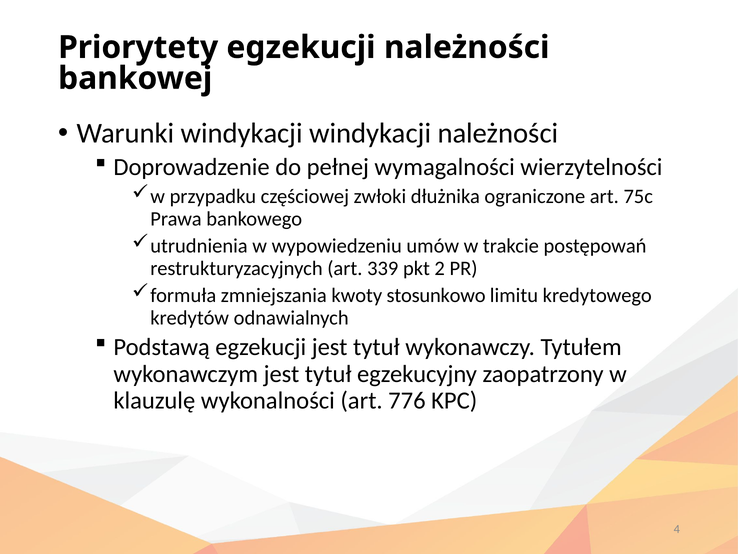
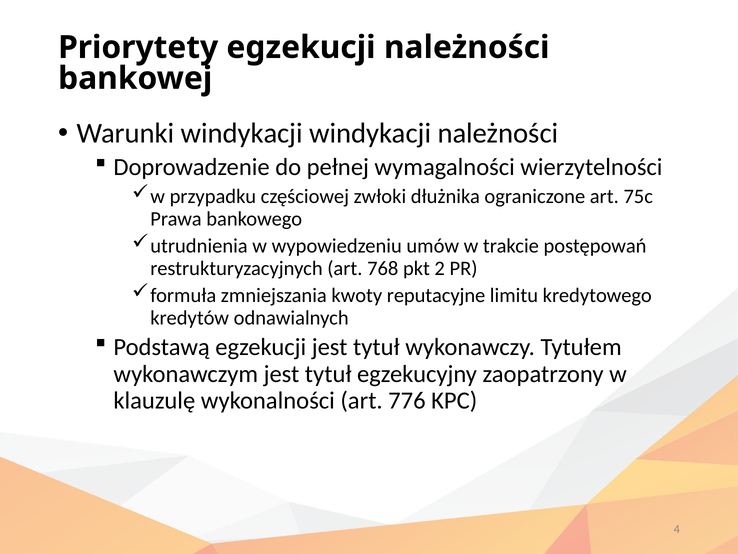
339: 339 -> 768 (383, 268)
stosunkowo: stosunkowo -> reputacyjne (436, 295)
